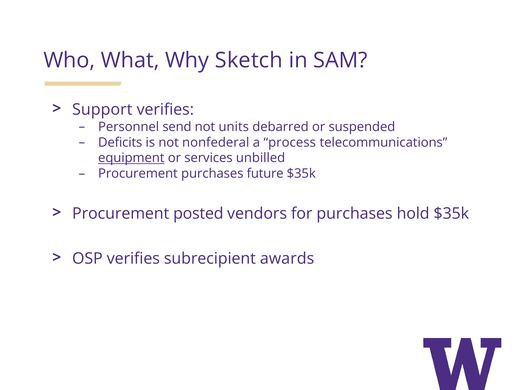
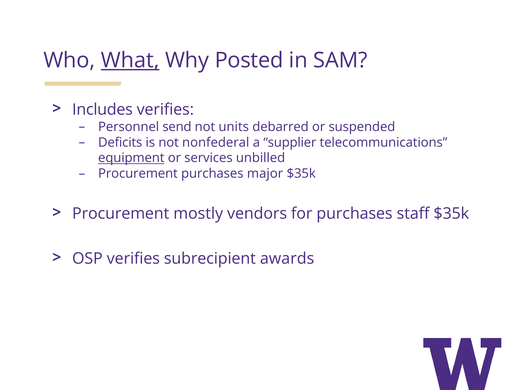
What underline: none -> present (130, 60)
Sketch: Sketch -> Posted (249, 60)
Support: Support -> Includes (102, 110)
process: process -> supplier (290, 142)
future: future -> major (265, 174)
posted: posted -> mostly (198, 214)
hold: hold -> staff (413, 214)
